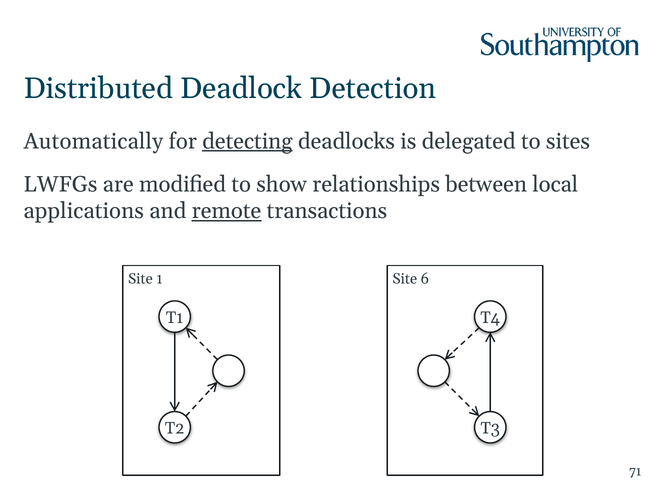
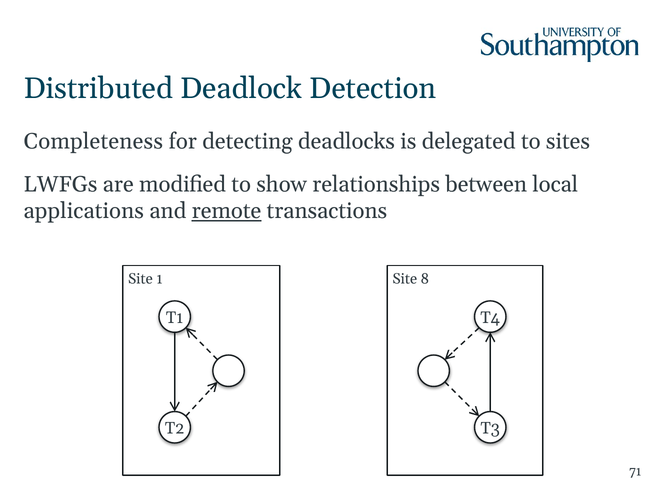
Automatically: Automatically -> Completeness (93, 141)
detecting underline: present -> none (247, 141)
6: 6 -> 8 (425, 279)
